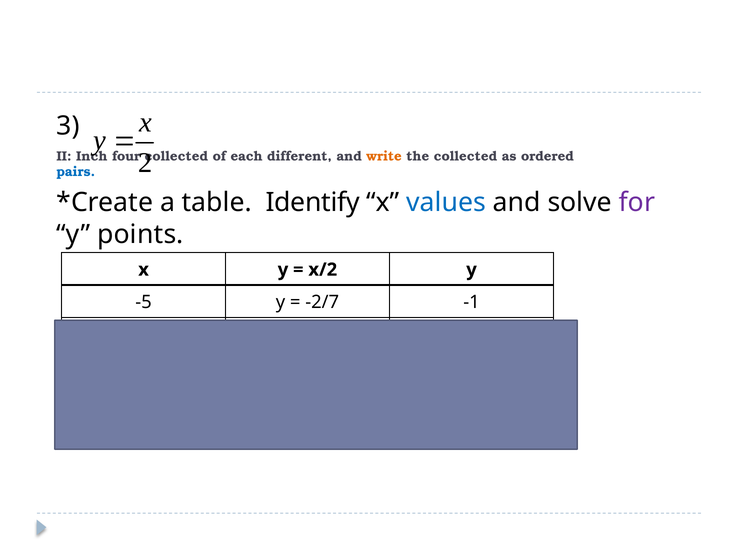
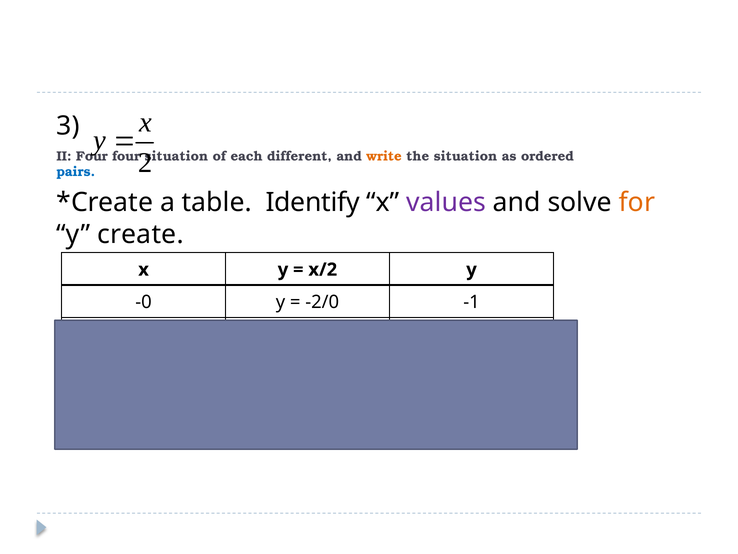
II Inch: Inch -> Four (92, 156)
collected: collected -> situation (176, 156)
the collected: collected -> situation (466, 156)
values colour: blue -> purple (446, 202)
for colour: purple -> orange (637, 202)
points: points -> create (140, 234)
-5: -5 -> -0 (144, 302)
-2/7: -2/7 -> -2/0 (322, 302)
